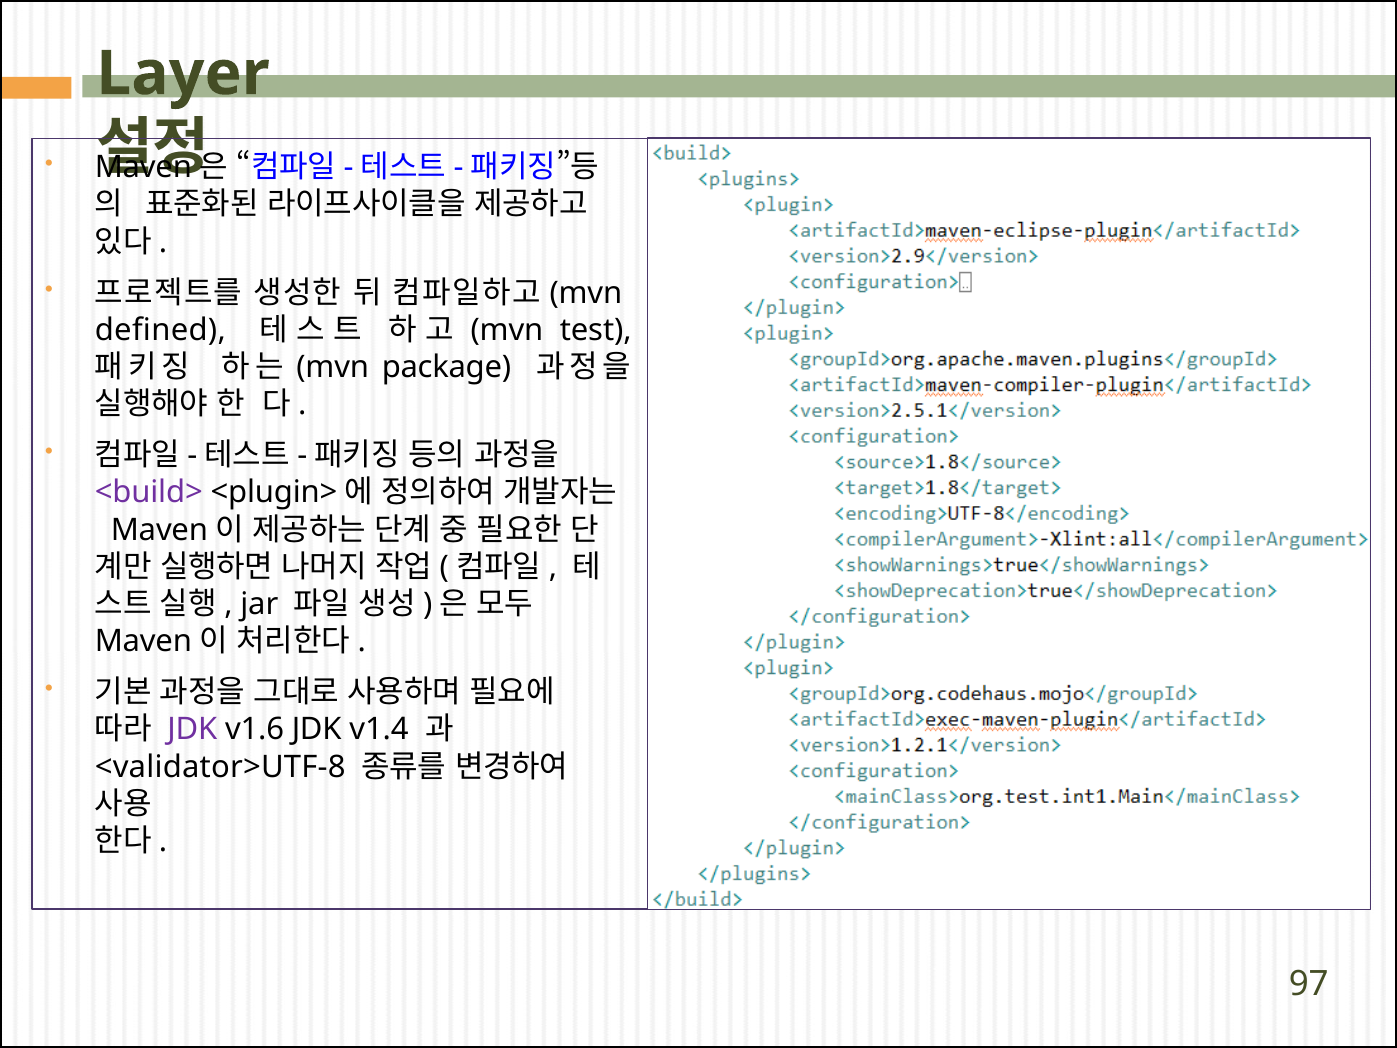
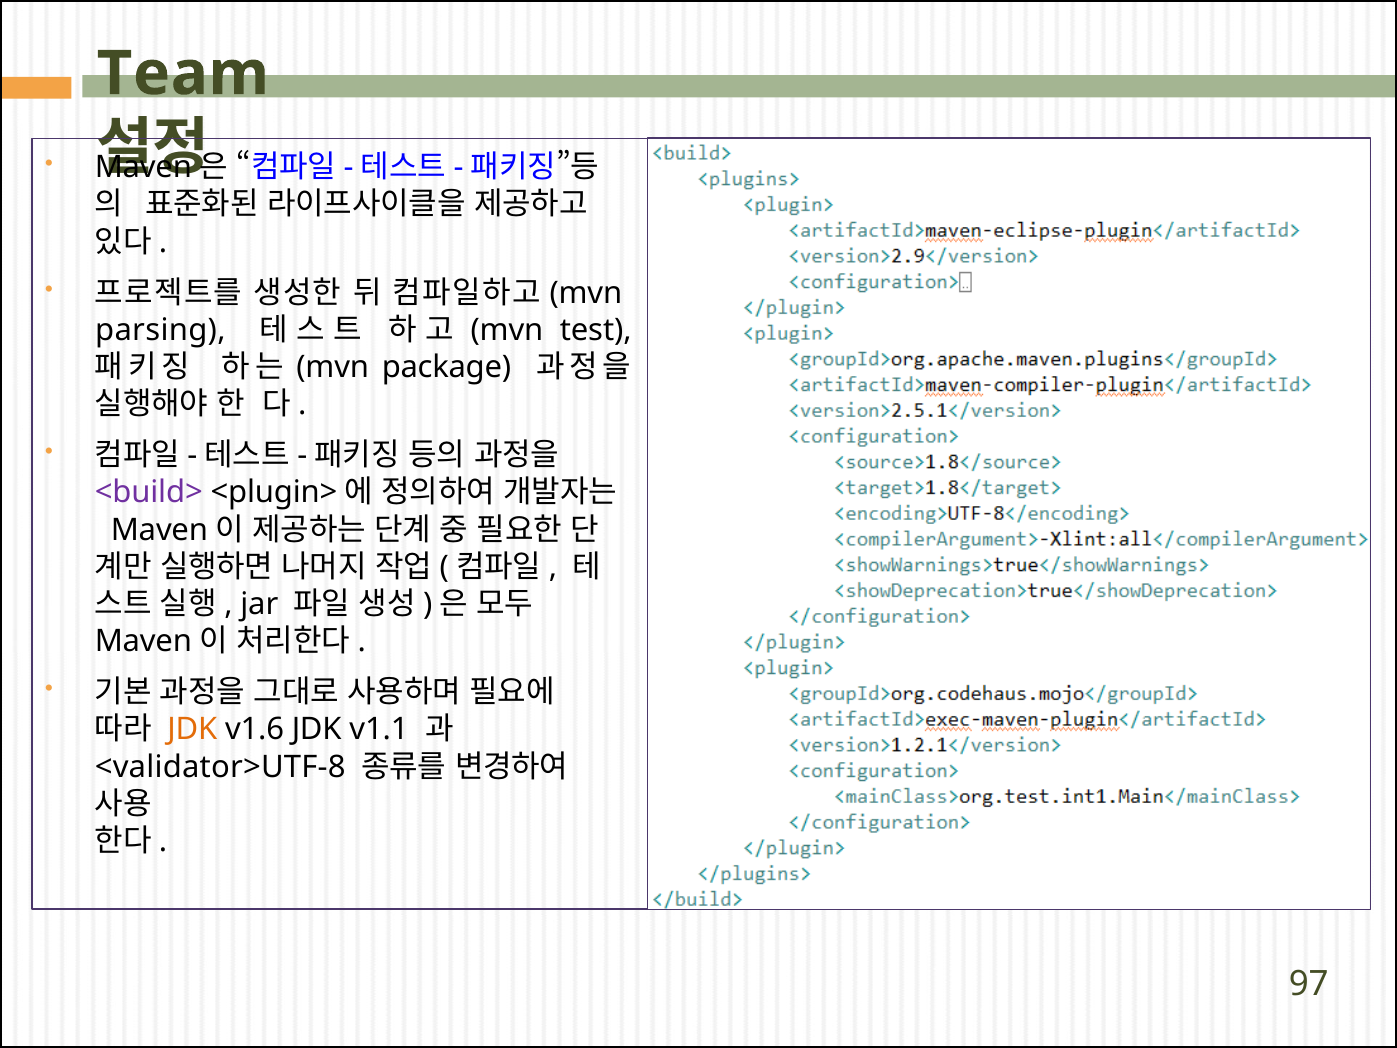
Layer: Layer -> Team (183, 74)
defined: defined -> parsing (160, 330)
JDK colour: purple -> orange (192, 730)
v1.4: v1.4 -> v1.1 (379, 730)
